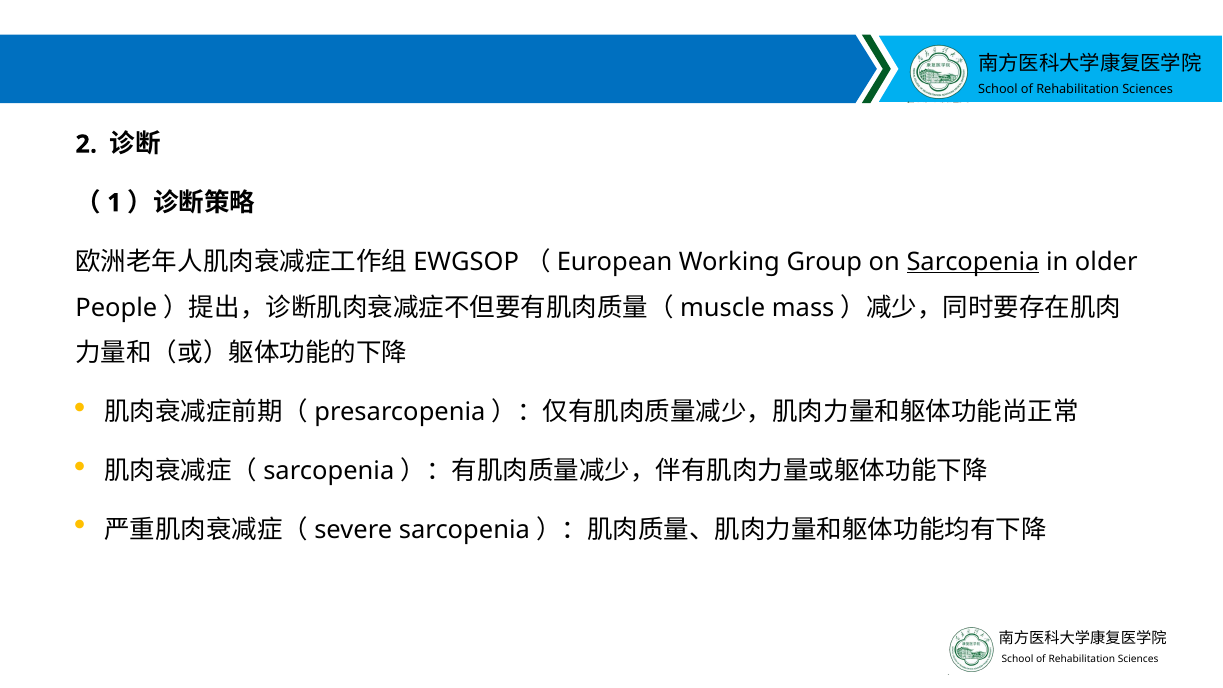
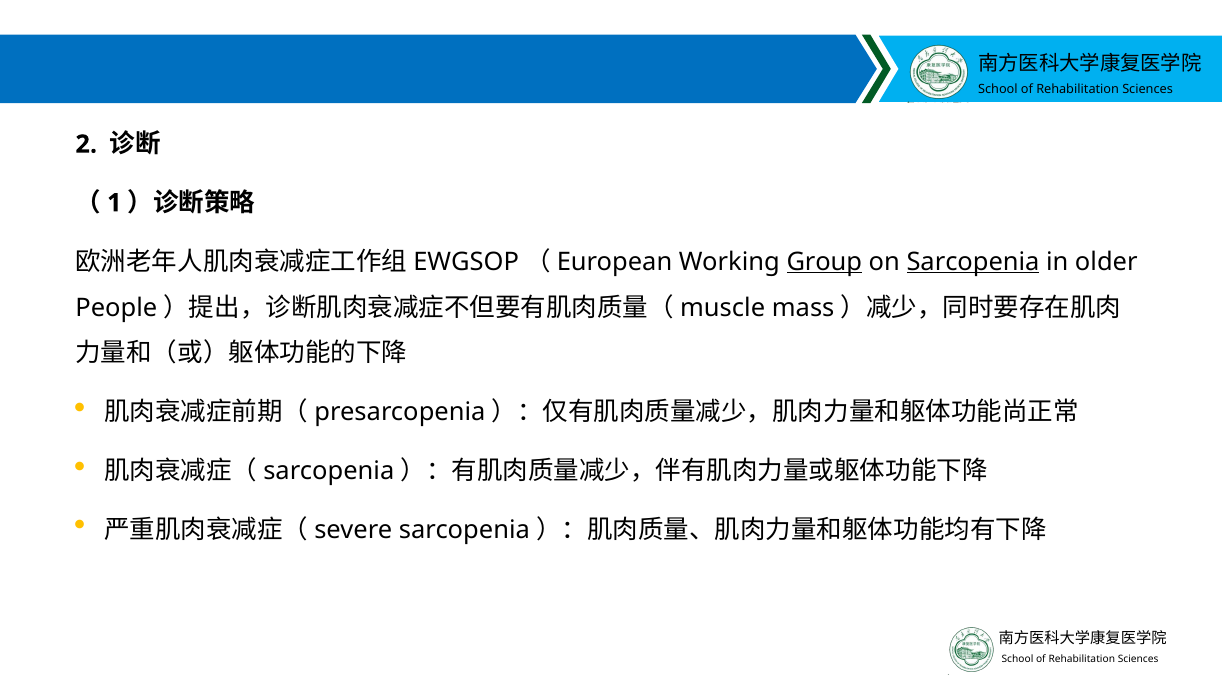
Group underline: none -> present (824, 262)
